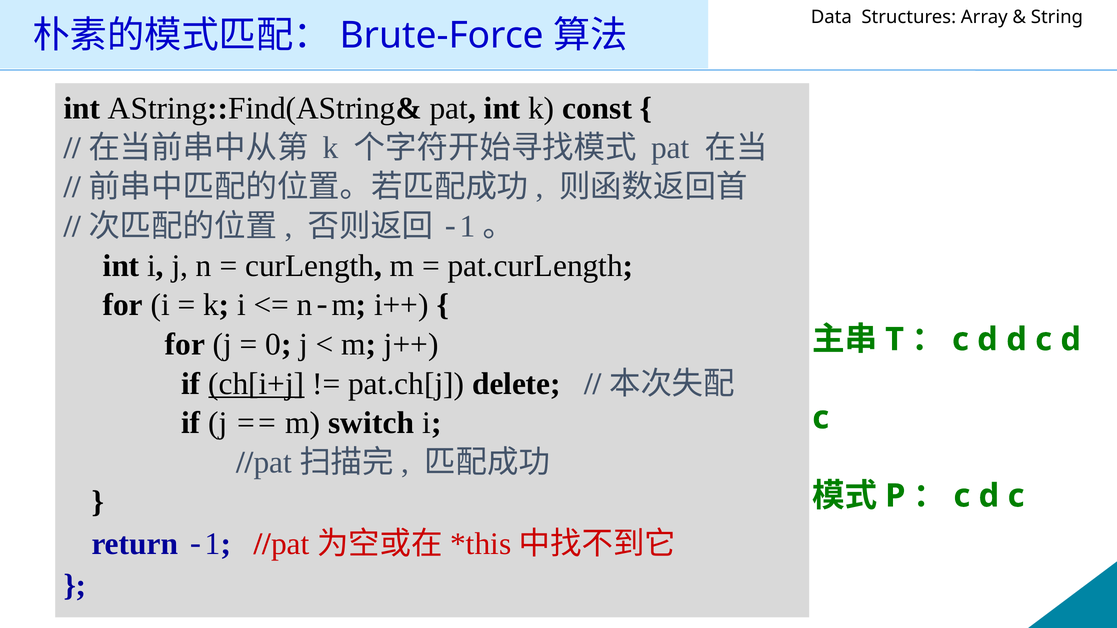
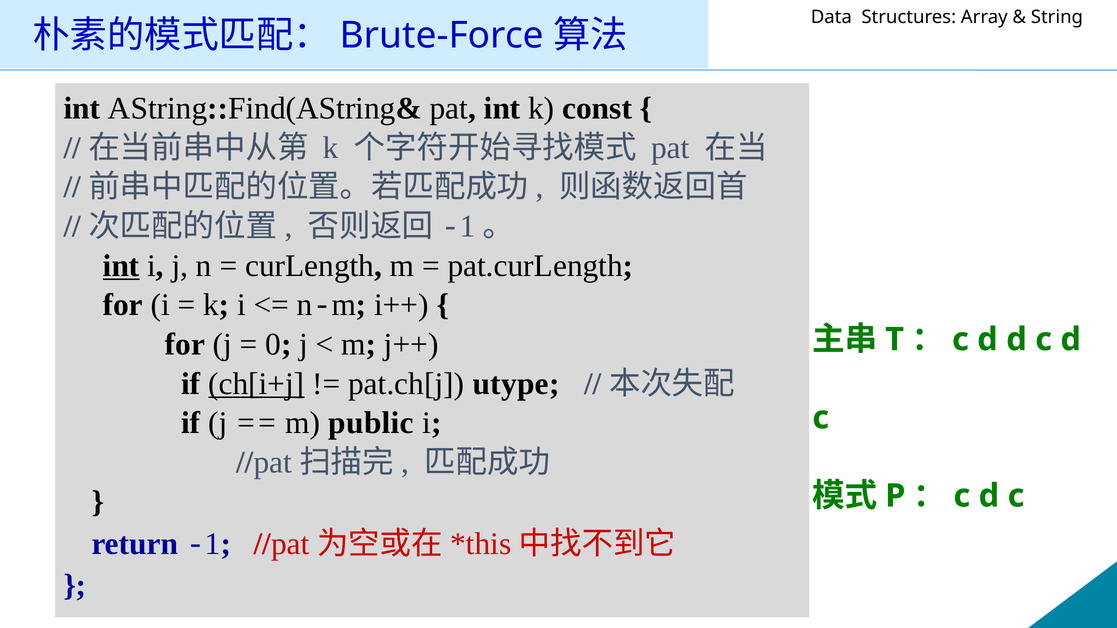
int underline: none -> present (121, 266)
delete: delete -> utype (516, 384)
switch: switch -> public (371, 423)
